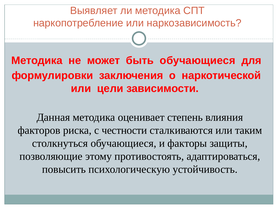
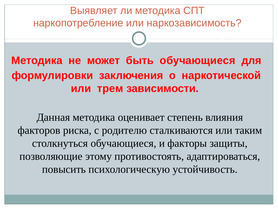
цели: цели -> трем (110, 88)
честности: честности -> родителю (124, 130)
